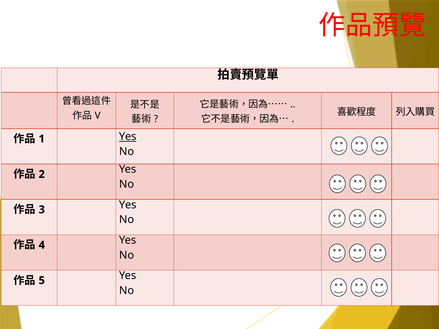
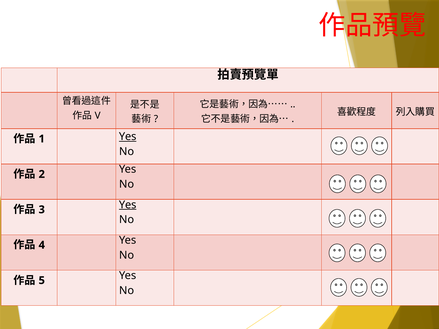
Yes underline: none -> present (128, 205)
